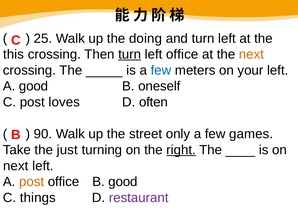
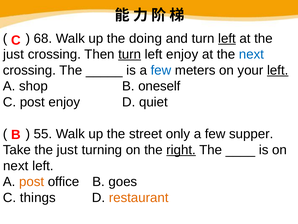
25: 25 -> 68 (43, 38)
left underline: none -> present (227, 38)
this: this -> just (13, 54)
left office: office -> enjoy (182, 54)
next colour: orange -> blue (251, 54)
left underline: none -> present (278, 70)
A good: good -> shop (33, 86)
post loves: loves -> enjoy (64, 102)
often: often -> quiet (153, 102)
90: 90 -> 55 (43, 134)
games: games -> supper (251, 134)
B good: good -> goes (123, 181)
restaurant colour: purple -> orange (139, 197)
